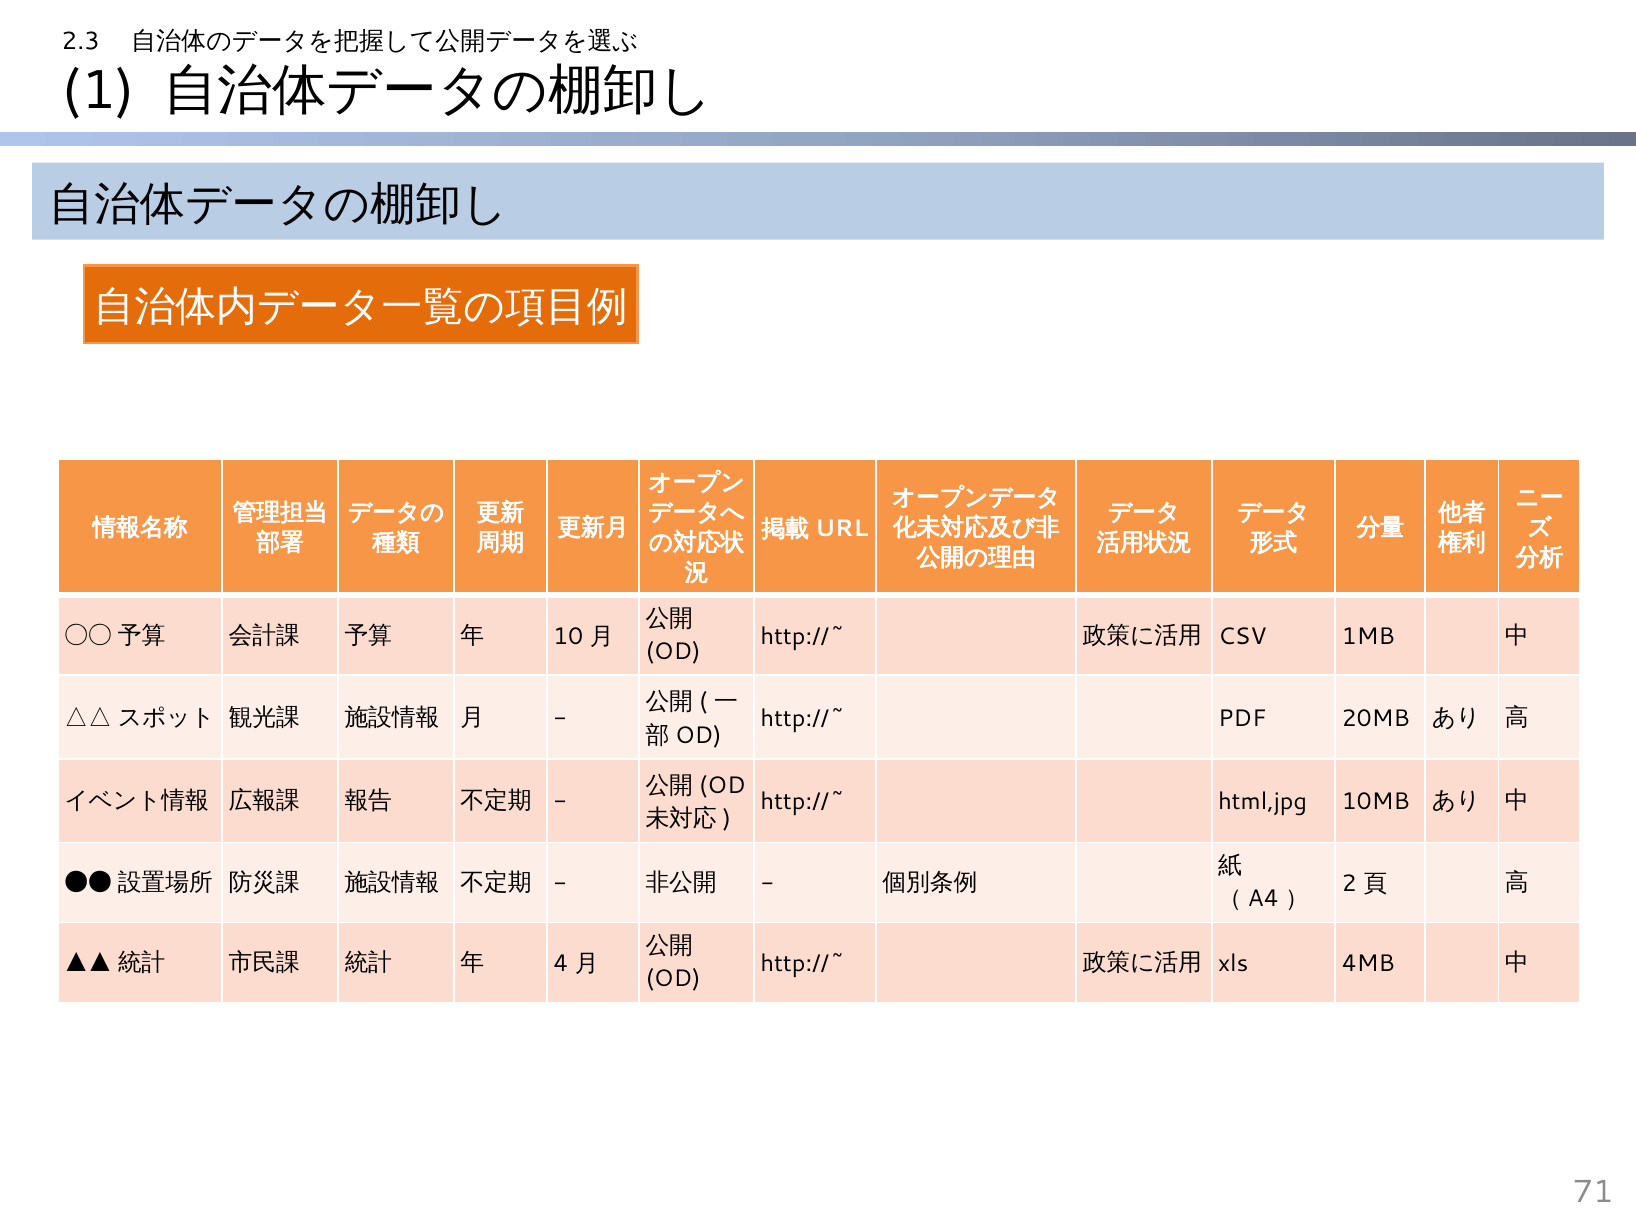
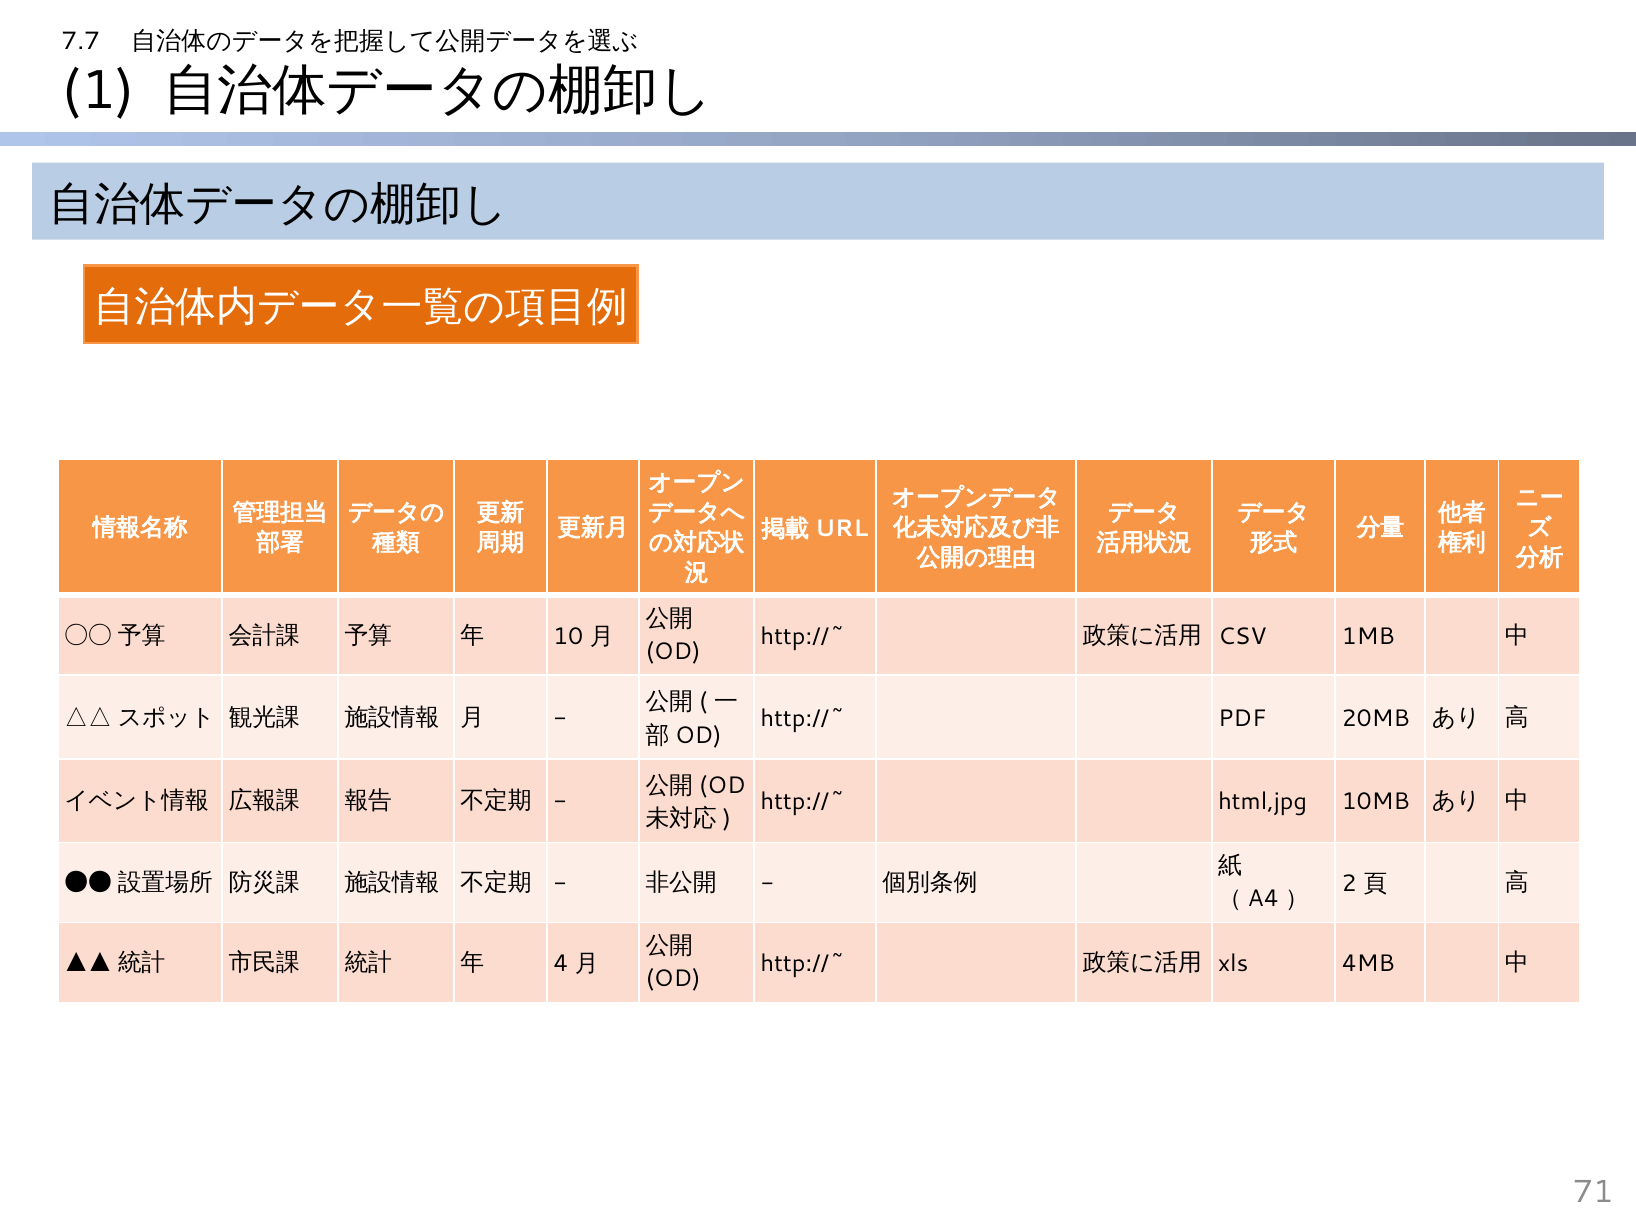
2.3: 2.3 -> 7.7 (81, 42)
